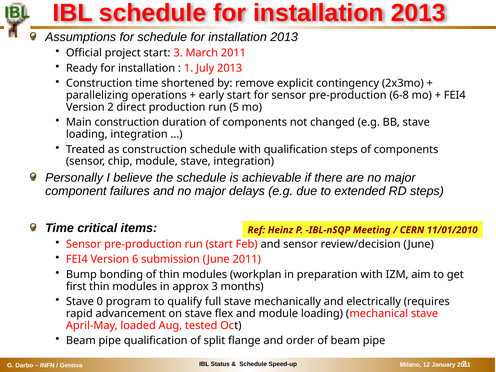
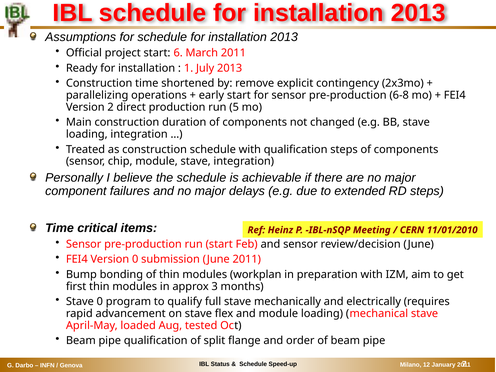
start 3: 3 -> 6 (178, 53)
Version 6: 6 -> 0 (135, 259)
